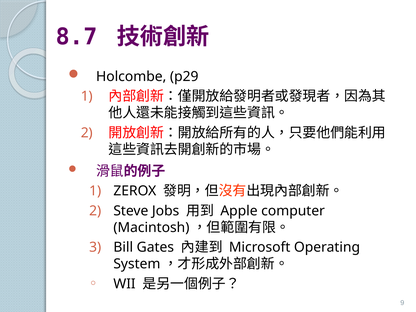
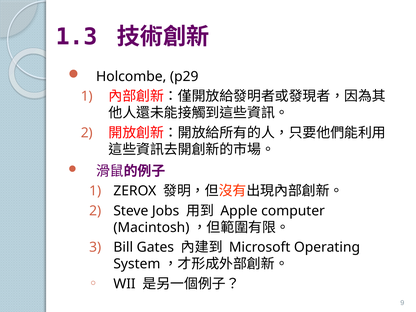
8.7: 8.7 -> 1.3 (77, 37)
